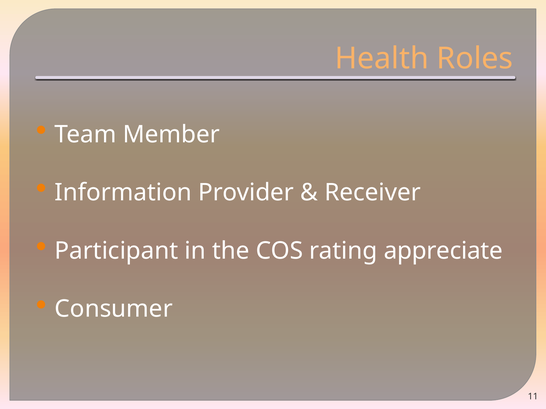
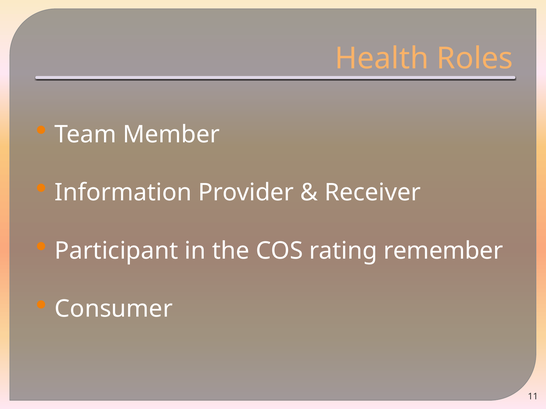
appreciate: appreciate -> remember (443, 251)
